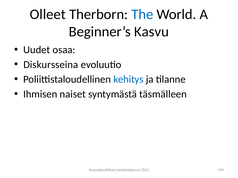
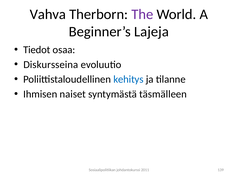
Olleet: Olleet -> Vahva (48, 14)
The colour: blue -> purple (142, 14)
Kasvu: Kasvu -> Lajeja (151, 32)
Uudet: Uudet -> Tiedot (37, 50)
